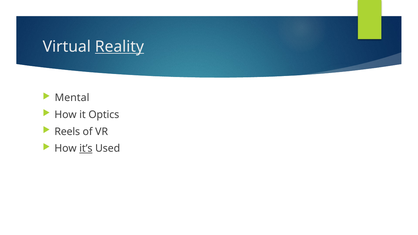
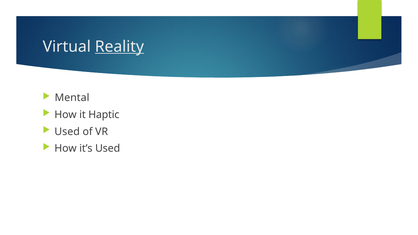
Optics: Optics -> Haptic (104, 115)
Reels: Reels -> Used (67, 132)
it’s underline: present -> none (86, 149)
